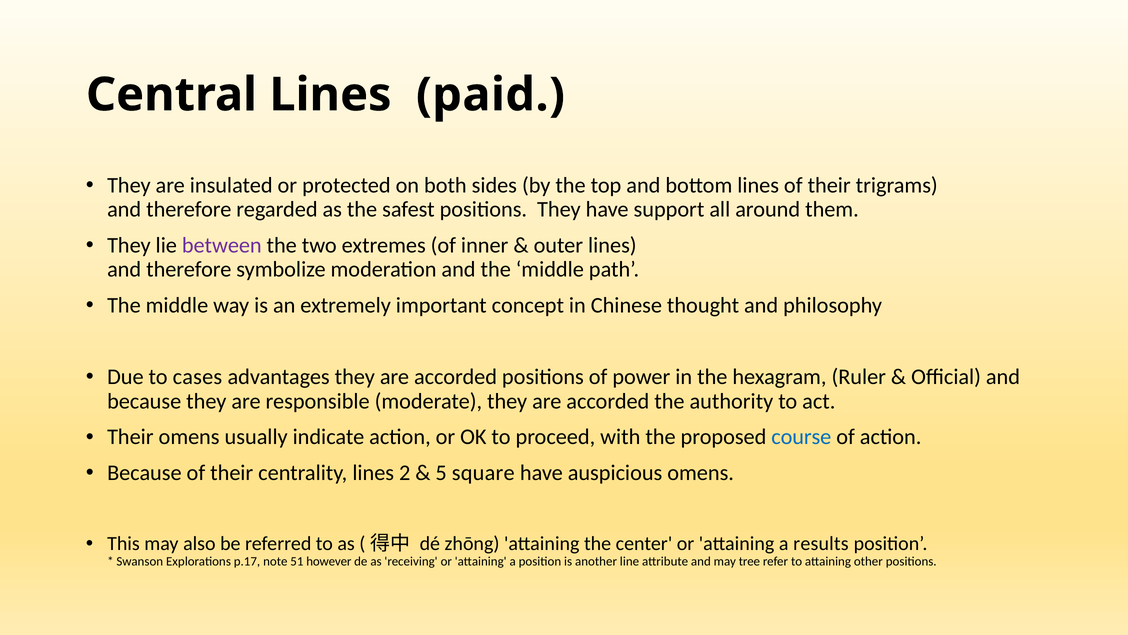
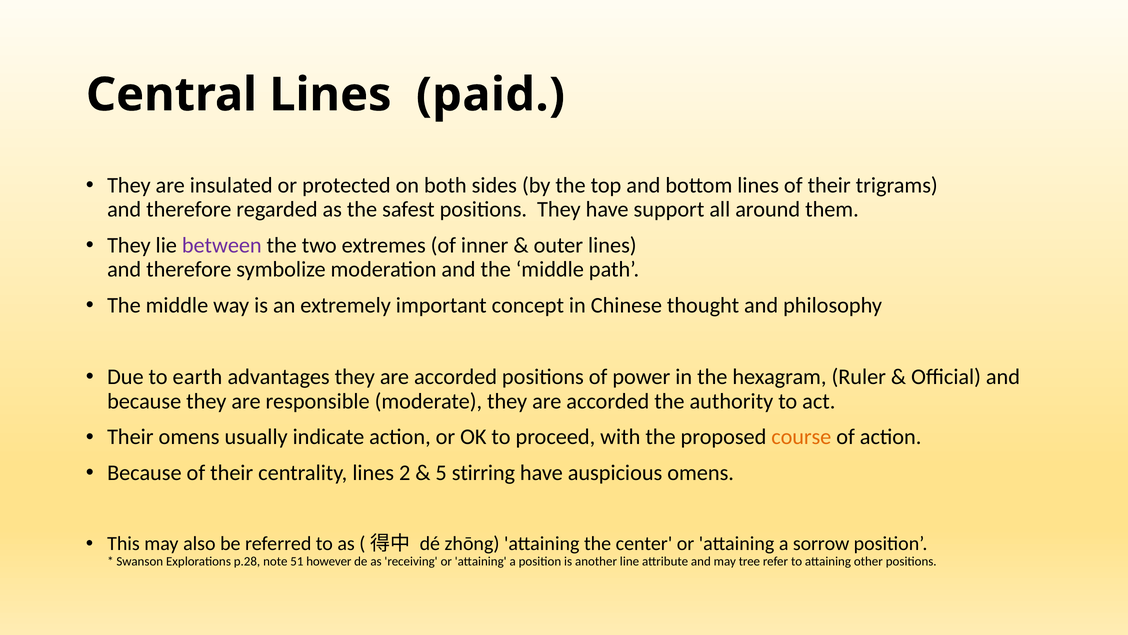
cases: cases -> earth (197, 377)
course colour: blue -> orange (801, 437)
square: square -> stirring (483, 473)
results: results -> sorrow (821, 543)
p.17: p.17 -> p.28 (247, 561)
